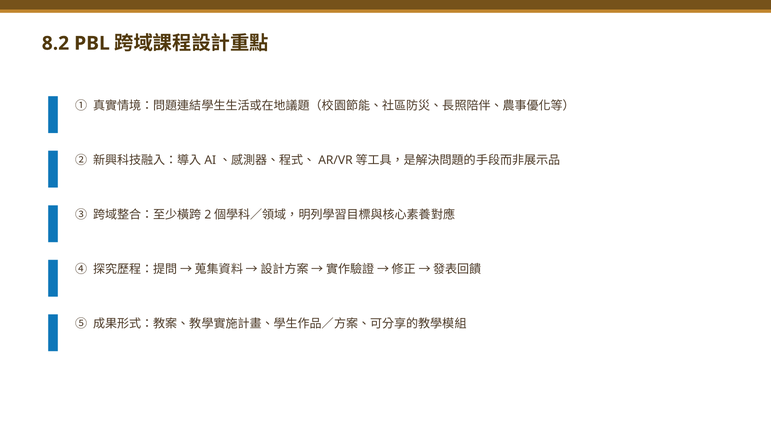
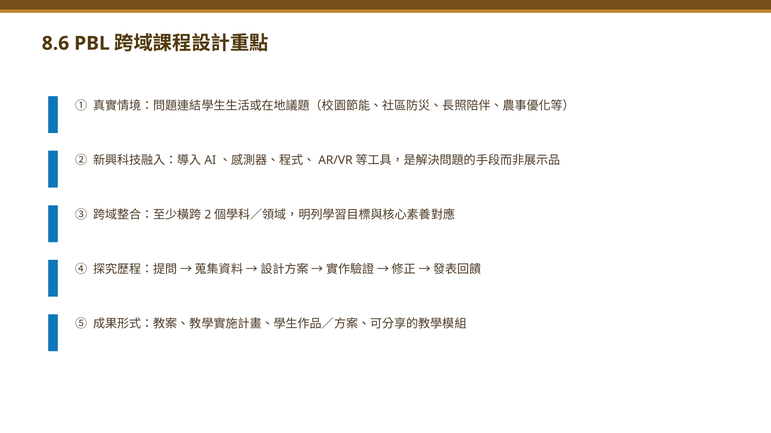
8.2: 8.2 -> 8.6 (55, 43)
